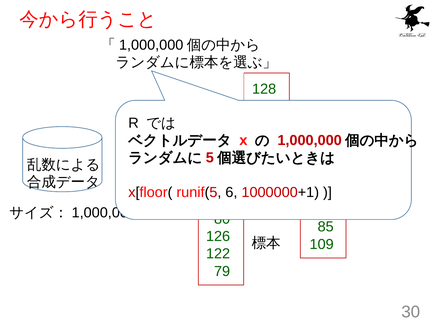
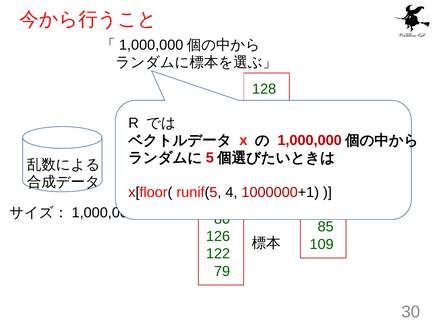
6: 6 -> 4 (231, 192)
